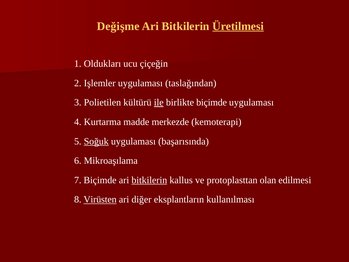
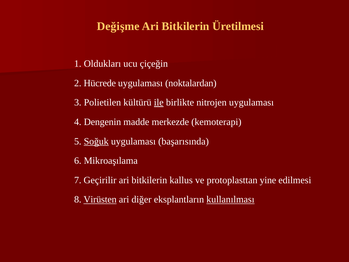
Üretilmesi underline: present -> none (238, 26)
Işlemler: Işlemler -> Hücrede (100, 83)
taslağından: taslağından -> noktalardan (191, 83)
birlikte biçimde: biçimde -> nitrojen (212, 102)
Kurtarma: Kurtarma -> Dengenin (102, 122)
7 Biçimde: Biçimde -> Geçirilir (100, 180)
bitkilerin underline: present -> none (149, 180)
olan: olan -> yine (268, 180)
kullanılması underline: none -> present (230, 199)
